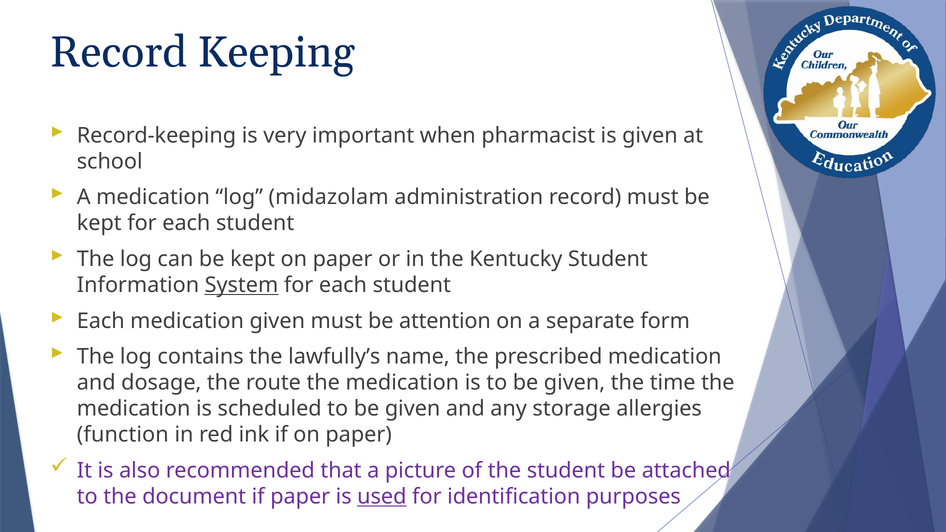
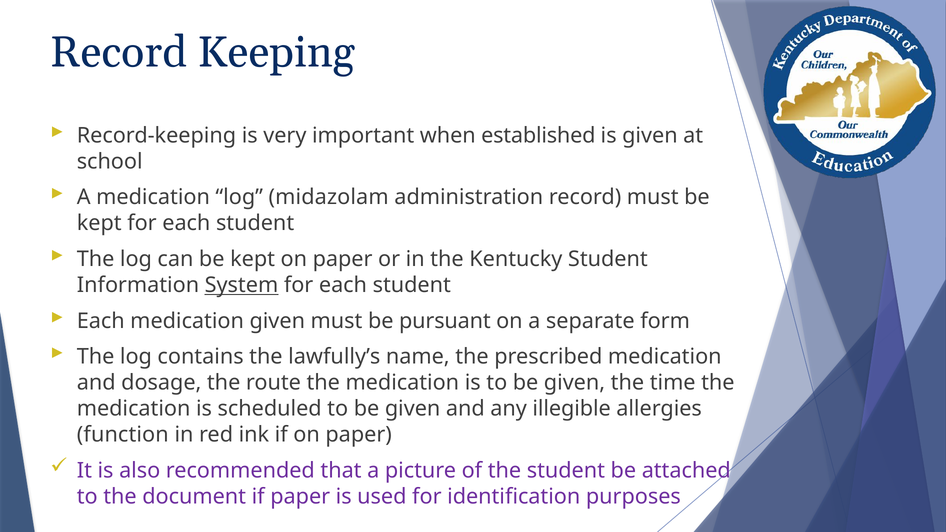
pharmacist: pharmacist -> established (538, 135)
attention: attention -> pursuant (445, 321)
storage: storage -> illegible (572, 409)
used underline: present -> none (382, 497)
